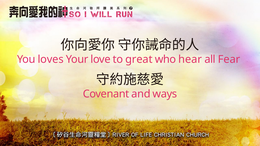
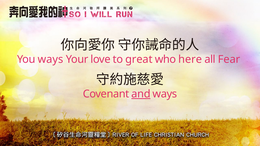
You loves: loves -> ways (51, 60)
hear: hear -> here (190, 60)
and underline: none -> present (141, 94)
